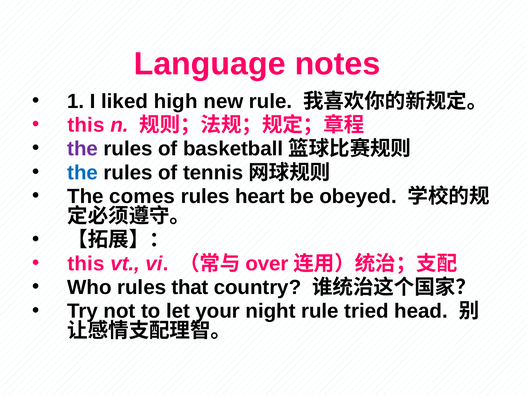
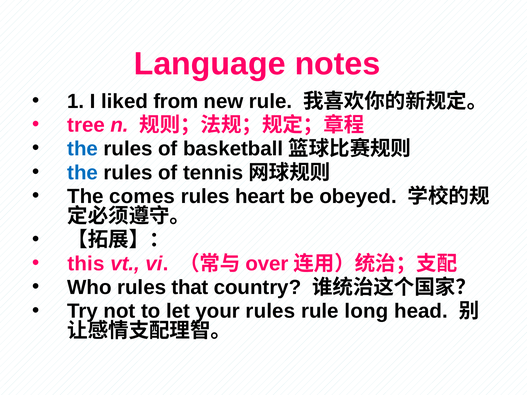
high: high -> from (176, 101)
this: this -> tree (86, 125)
the colour: purple -> blue (83, 149)
your night: night -> rules (270, 311)
tried: tried -> long (366, 311)
